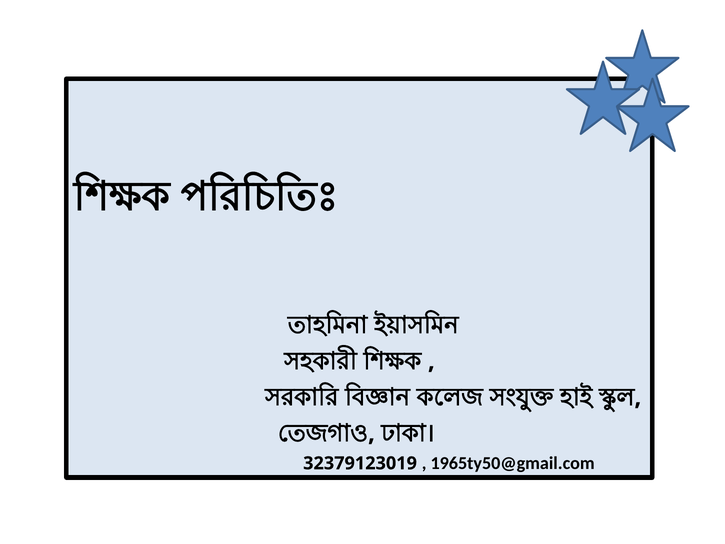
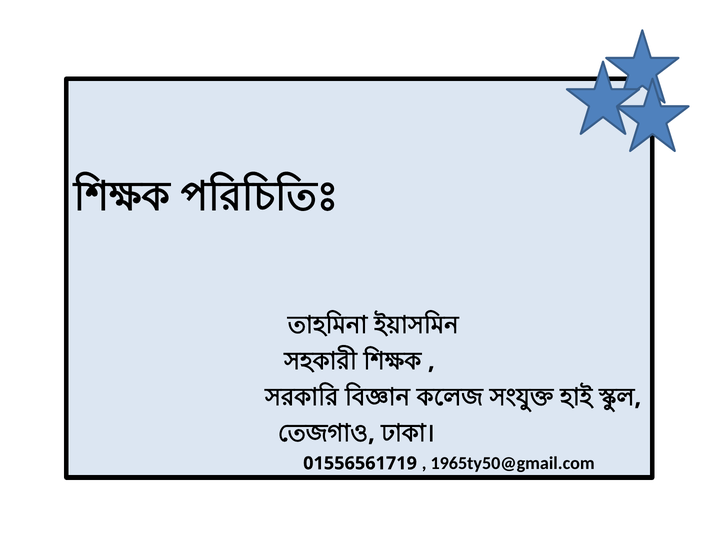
32379123019: 32379123019 -> 01556561719 (360, 463)
